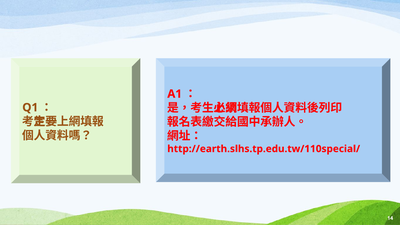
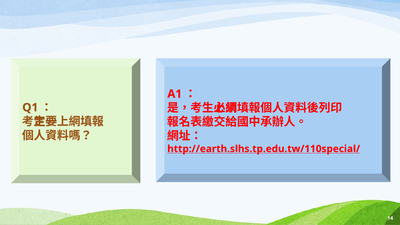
http://earth.slhs.tp.edu.tw/110special/ underline: none -> present (264, 149)
